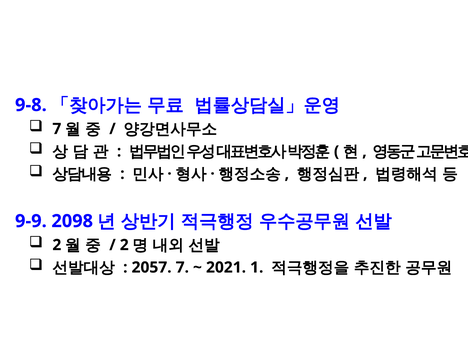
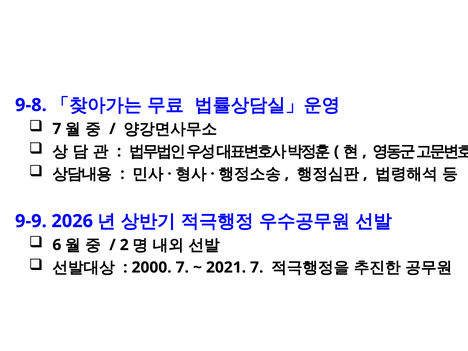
2098: 2098 -> 2026 (72, 221)
2: 2 -> 6 (57, 245)
2057: 2057 -> 2000 (152, 267)
2021 1: 1 -> 7 (257, 267)
